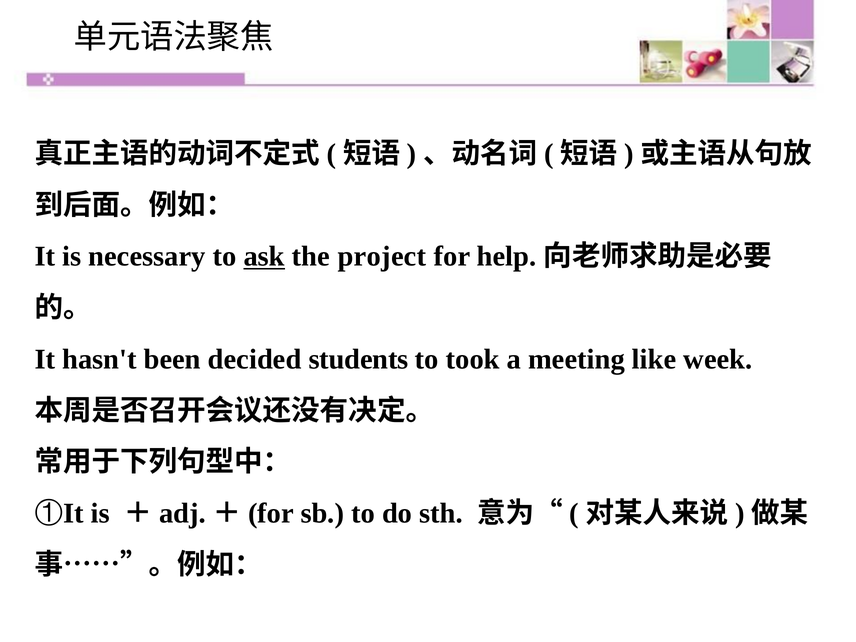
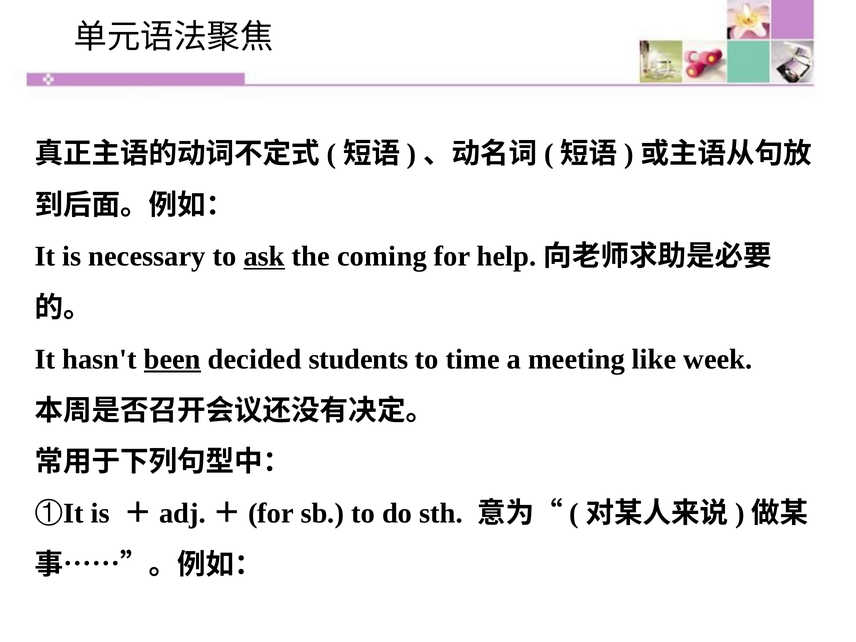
project: project -> coming (382, 257)
been underline: none -> present (172, 359)
took: took -> time (473, 359)
